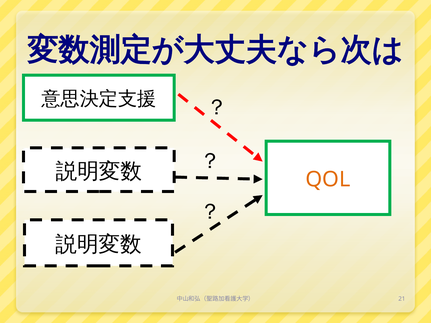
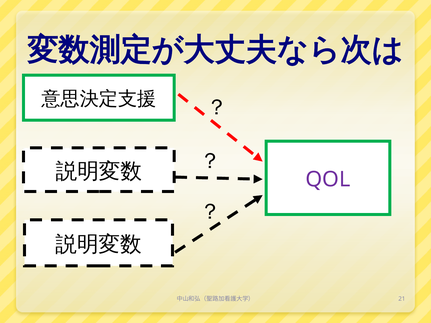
QOL colour: orange -> purple (328, 180)
